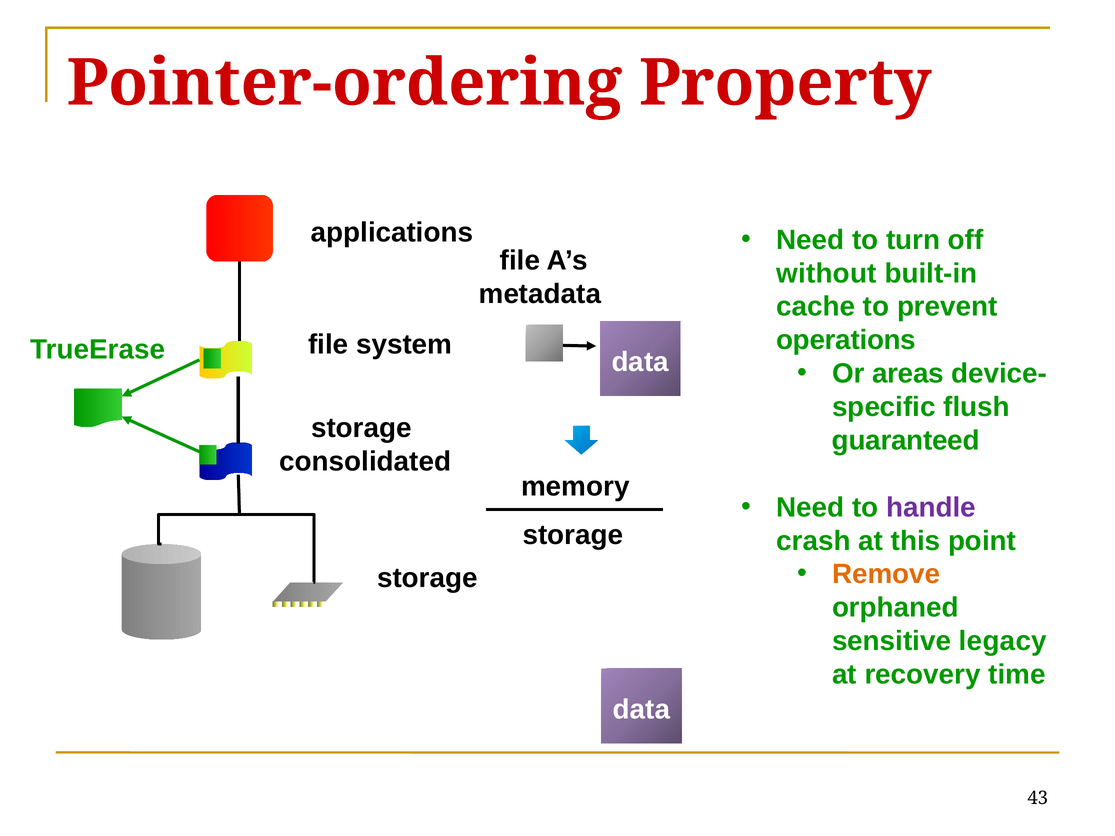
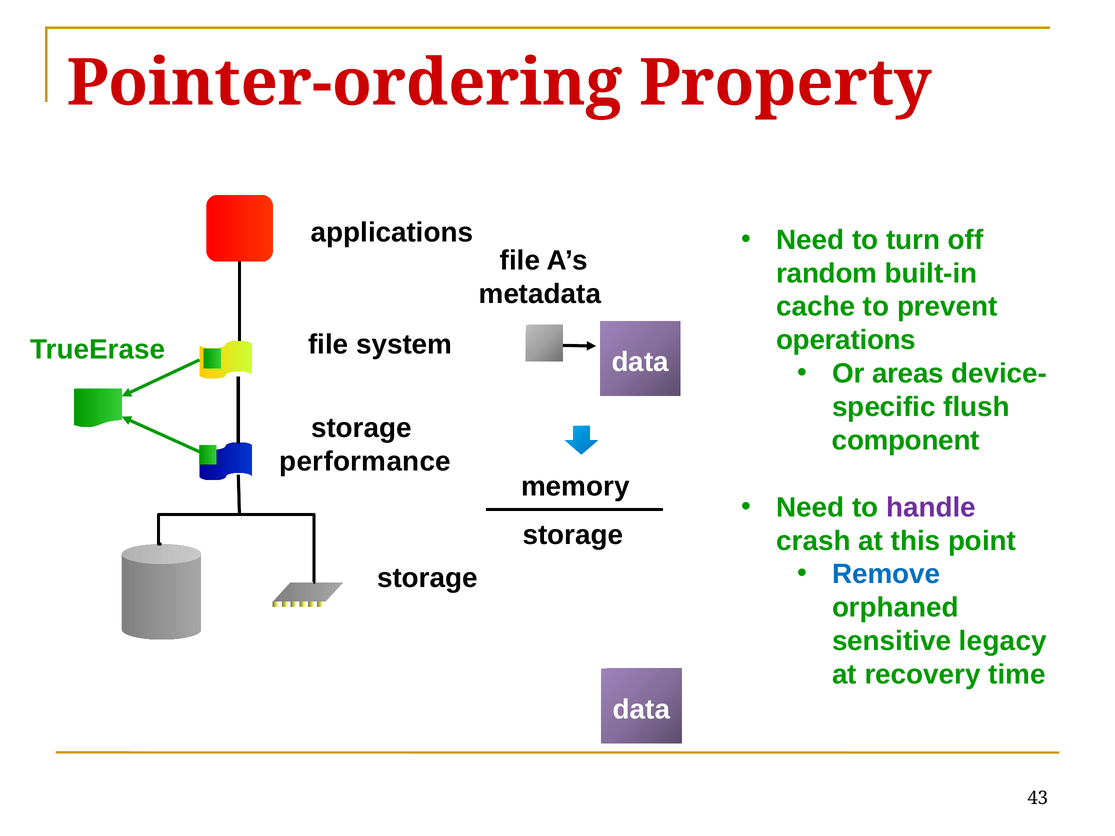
without: without -> random (827, 273)
guaranteed: guaranteed -> component (906, 441)
consolidated: consolidated -> performance (365, 462)
Remove colour: orange -> blue (886, 574)
